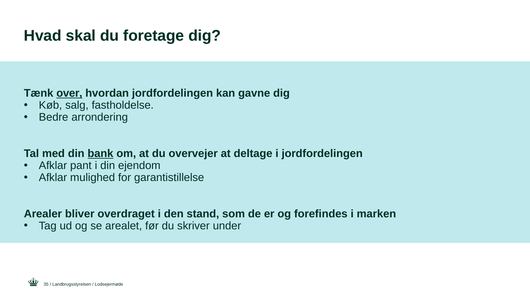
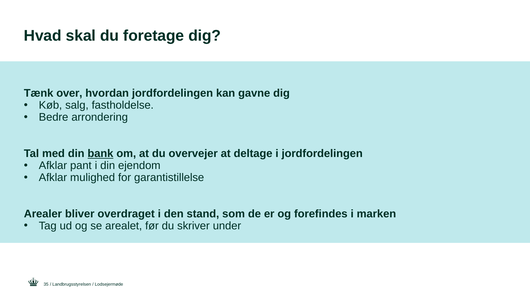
over underline: present -> none (69, 93)
